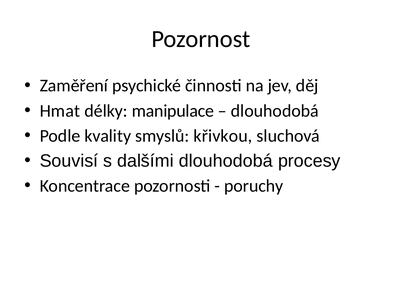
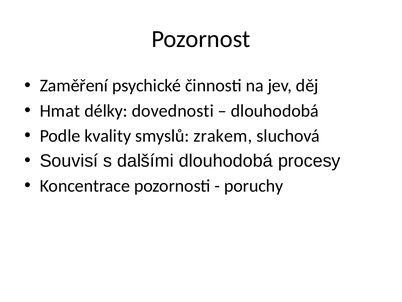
manipulace: manipulace -> dovednosti (173, 111)
křivkou: křivkou -> zrakem (223, 136)
